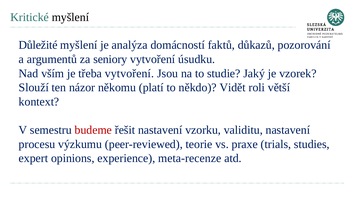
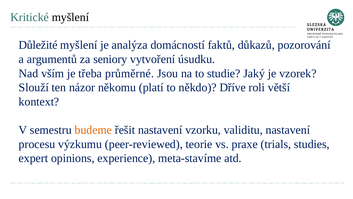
třeba vytvoření: vytvoření -> průměrné (129, 73)
Vidět: Vidět -> Dříve (233, 87)
budeme colour: red -> orange (93, 130)
meta-recenze: meta-recenze -> meta-stavíme (190, 158)
